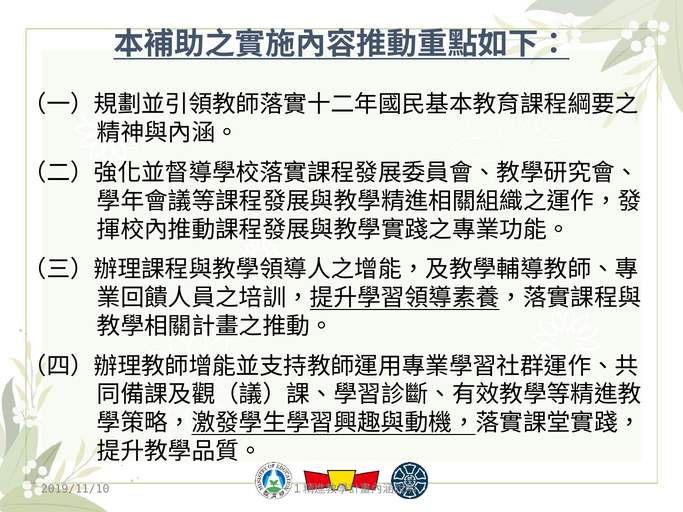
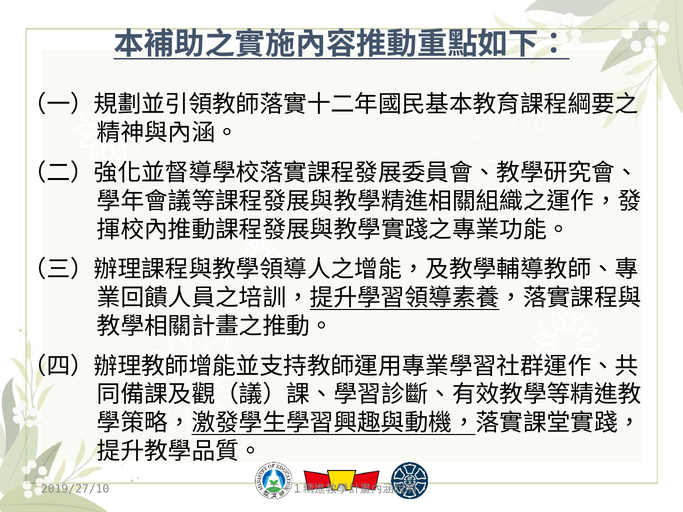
2019/11/10: 2019/11/10 -> 2019/27/10 (75, 489)
